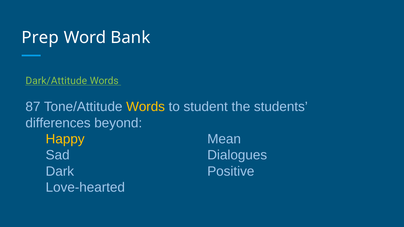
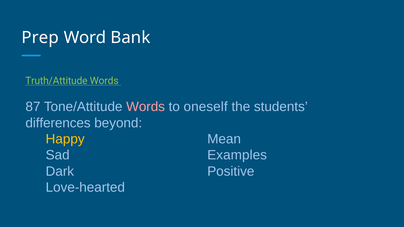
Dark/Attitude: Dark/Attitude -> Truth/Attitude (56, 81)
Words colour: yellow -> pink (146, 107)
student: student -> oneself (206, 107)
Dialogues: Dialogues -> Examples (237, 155)
